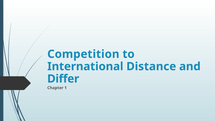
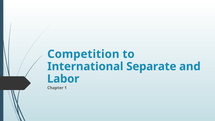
Distance: Distance -> Separate (151, 66)
Differ: Differ -> Labor (63, 79)
